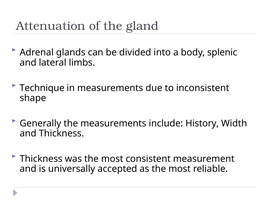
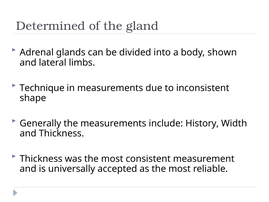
Attenuation: Attenuation -> Determined (51, 26)
splenic: splenic -> shown (222, 52)
